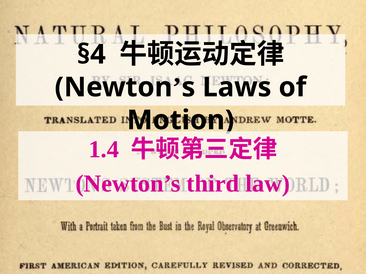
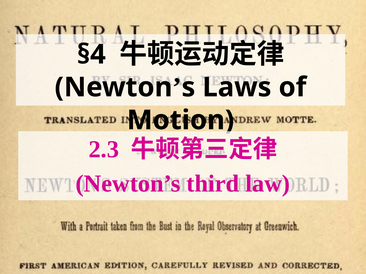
1.4: 1.4 -> 2.3 (104, 150)
